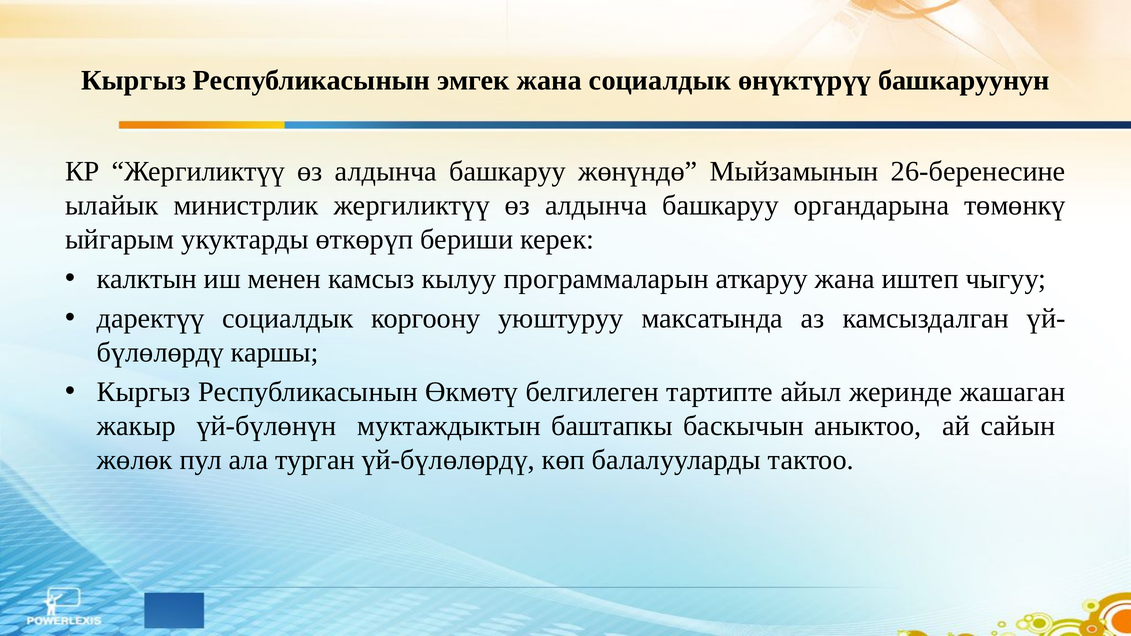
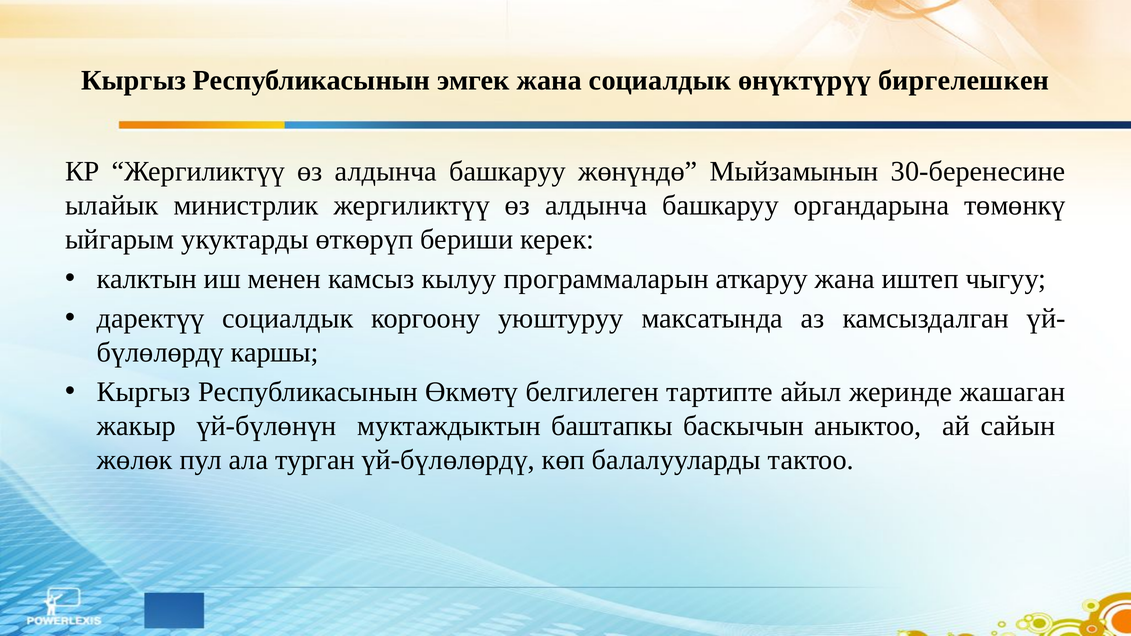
башкаруунун: башкаруунун -> биргелешкен (964, 80)
26-беренесине: 26-беренесине -> 30-беренесине (978, 172)
